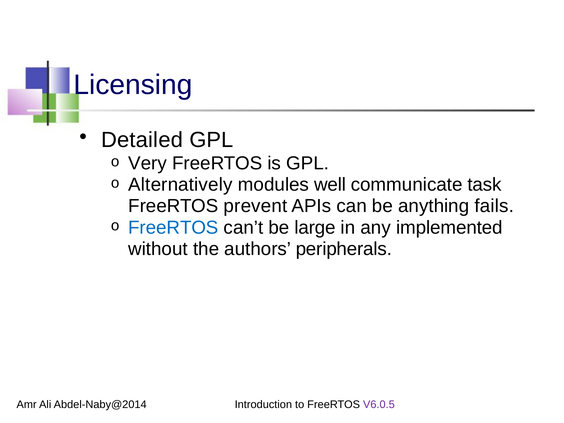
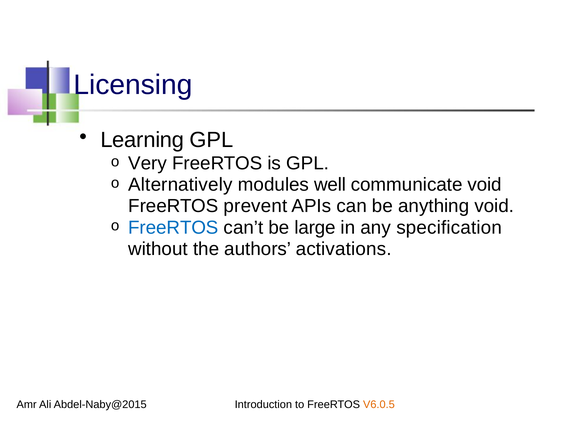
Detailed: Detailed -> Learning (142, 140)
communicate task: task -> void (485, 185)
anything fails: fails -> void (494, 206)
implemented: implemented -> specification (449, 227)
peripherals: peripherals -> activations (344, 249)
Abdel-Naby@2014: Abdel-Naby@2014 -> Abdel-Naby@2015 (100, 404)
V6.0.5 colour: purple -> orange (379, 404)
